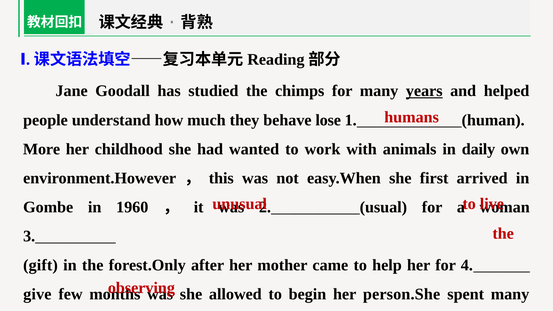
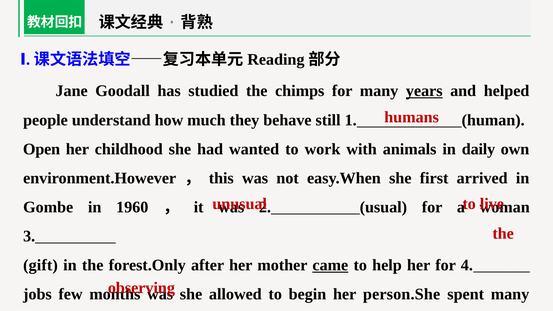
lose: lose -> still (328, 120)
More: More -> Open (42, 149)
came underline: none -> present (330, 265)
give: give -> jobs (37, 294)
